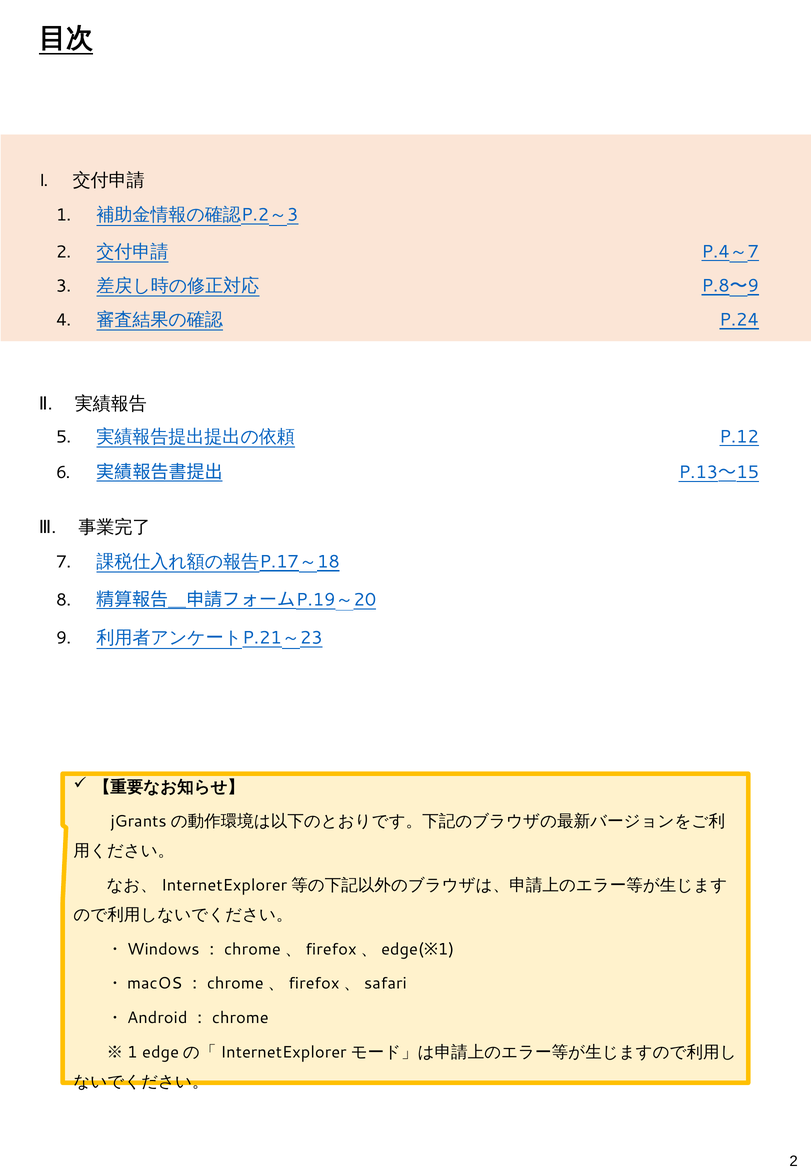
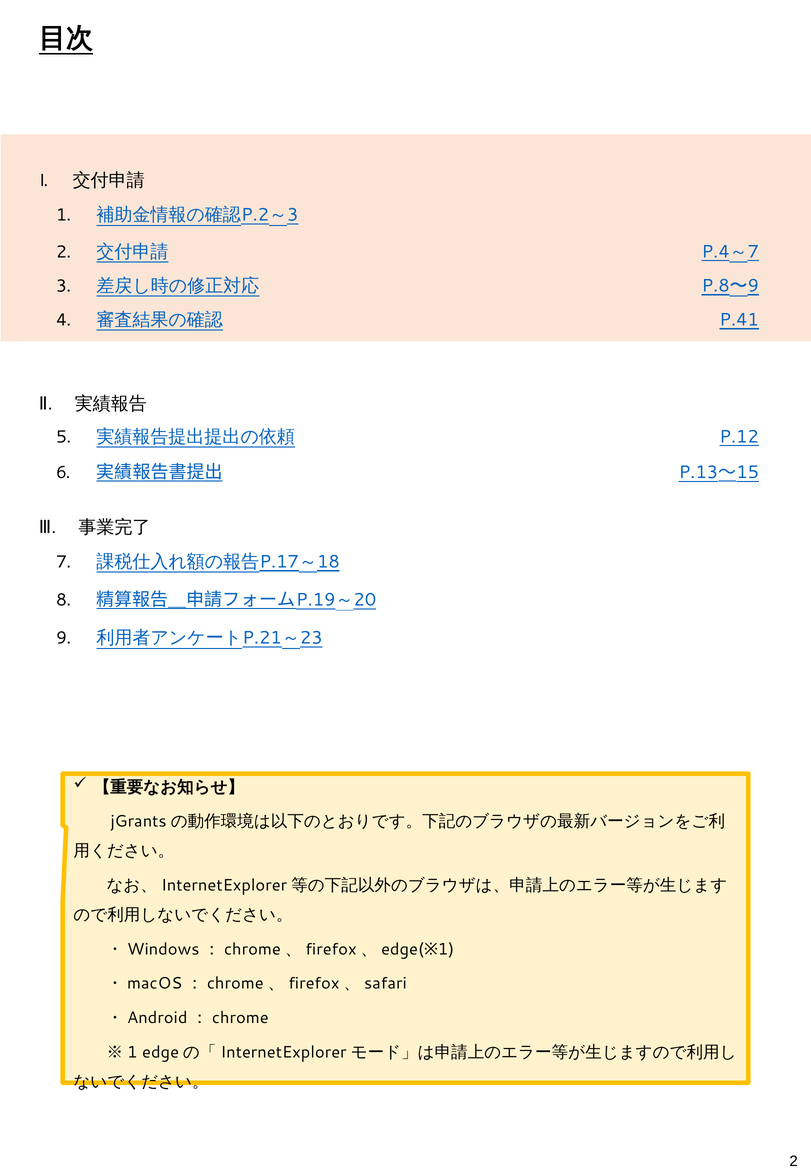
P.24: P.24 -> P.41 (739, 320)
